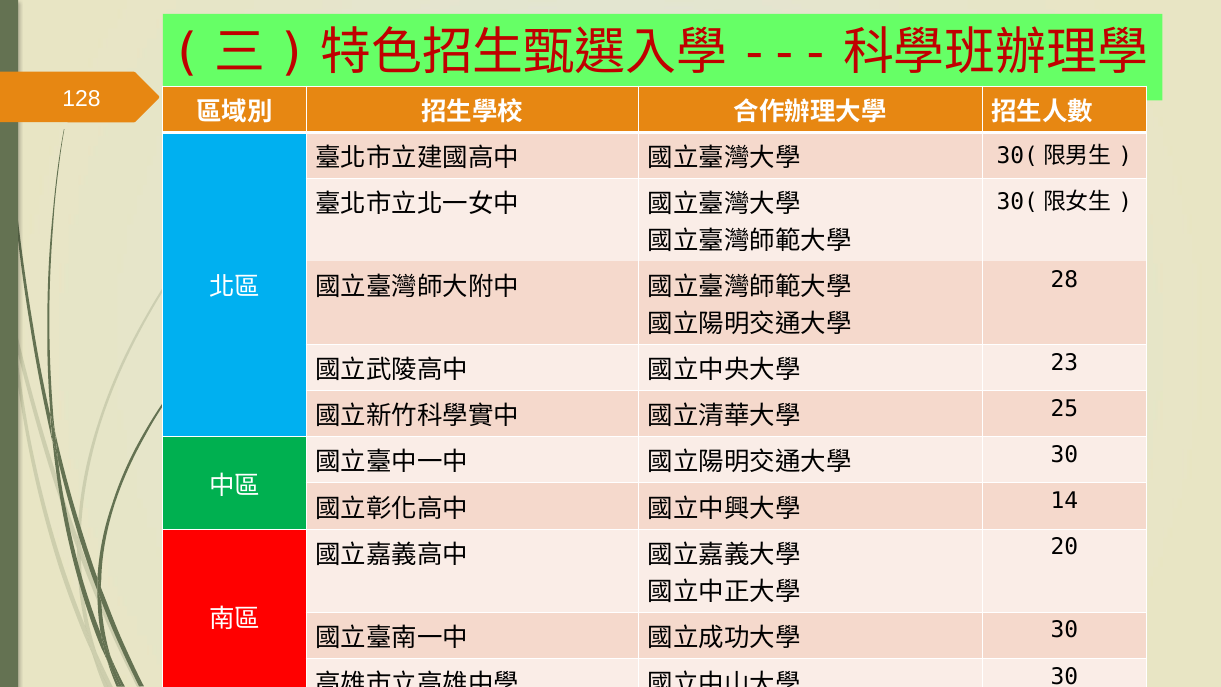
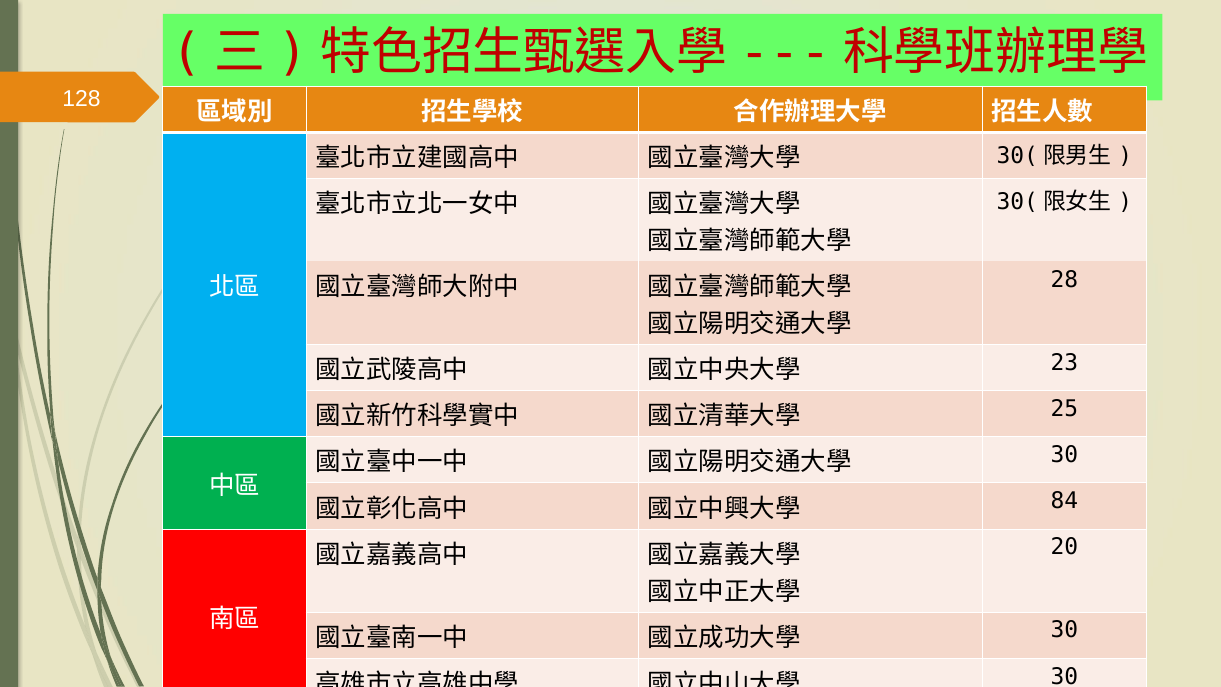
14: 14 -> 84 (1064, 501)
